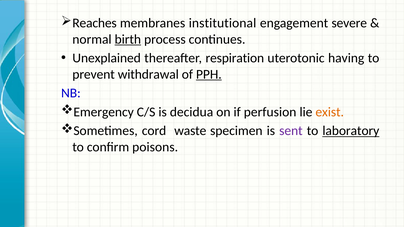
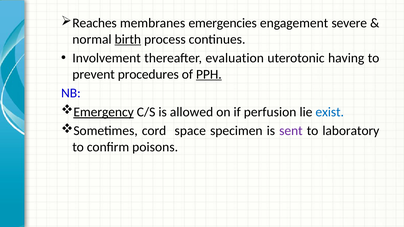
institutional: institutional -> emergencies (223, 23)
Unexplained: Unexplained -> Involvement (107, 58)
respiration: respiration -> evaluation (235, 58)
withdrawal: withdrawal -> procedures (148, 74)
Emergency underline: none -> present (104, 112)
decidua: decidua -> allowed (192, 112)
exist colour: orange -> blue (330, 112)
waste: waste -> space (190, 131)
laboratory underline: present -> none (351, 131)
